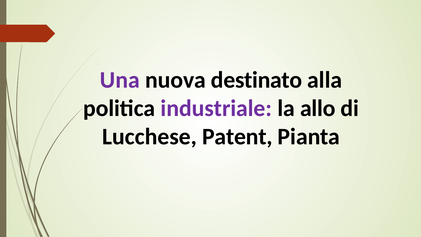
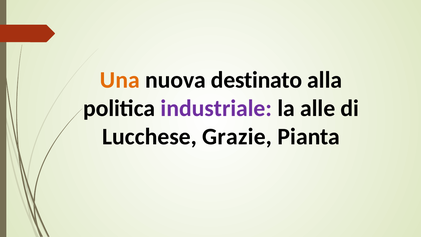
Una colour: purple -> orange (120, 80)
allo: allo -> alle (318, 108)
Patent: Patent -> Grazie (237, 137)
